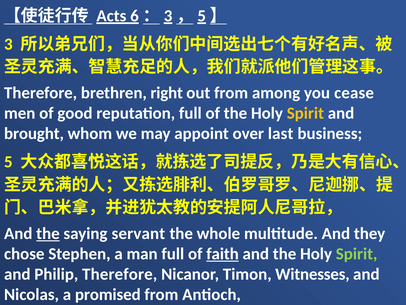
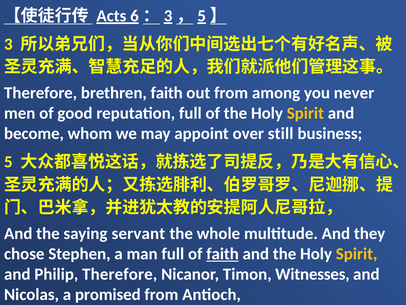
brethren right: right -> faith (167, 93)
cease: cease -> never (354, 93)
brought: brought -> become (34, 133)
last: last -> still (281, 133)
the underline: present -> none (48, 233)
Spirit colour: light green -> yellow (357, 254)
